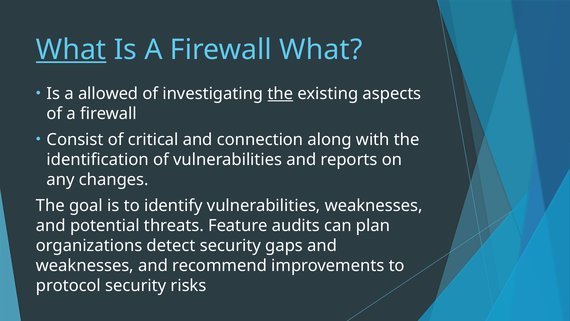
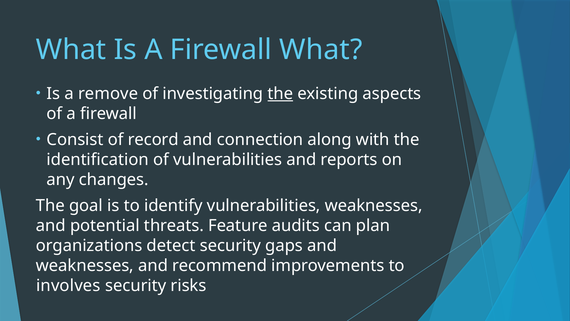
What underline: present -> none (71, 50)
allowed: allowed -> remove (108, 94)
critical: critical -> record (153, 140)
protocol: protocol -> involves (68, 285)
